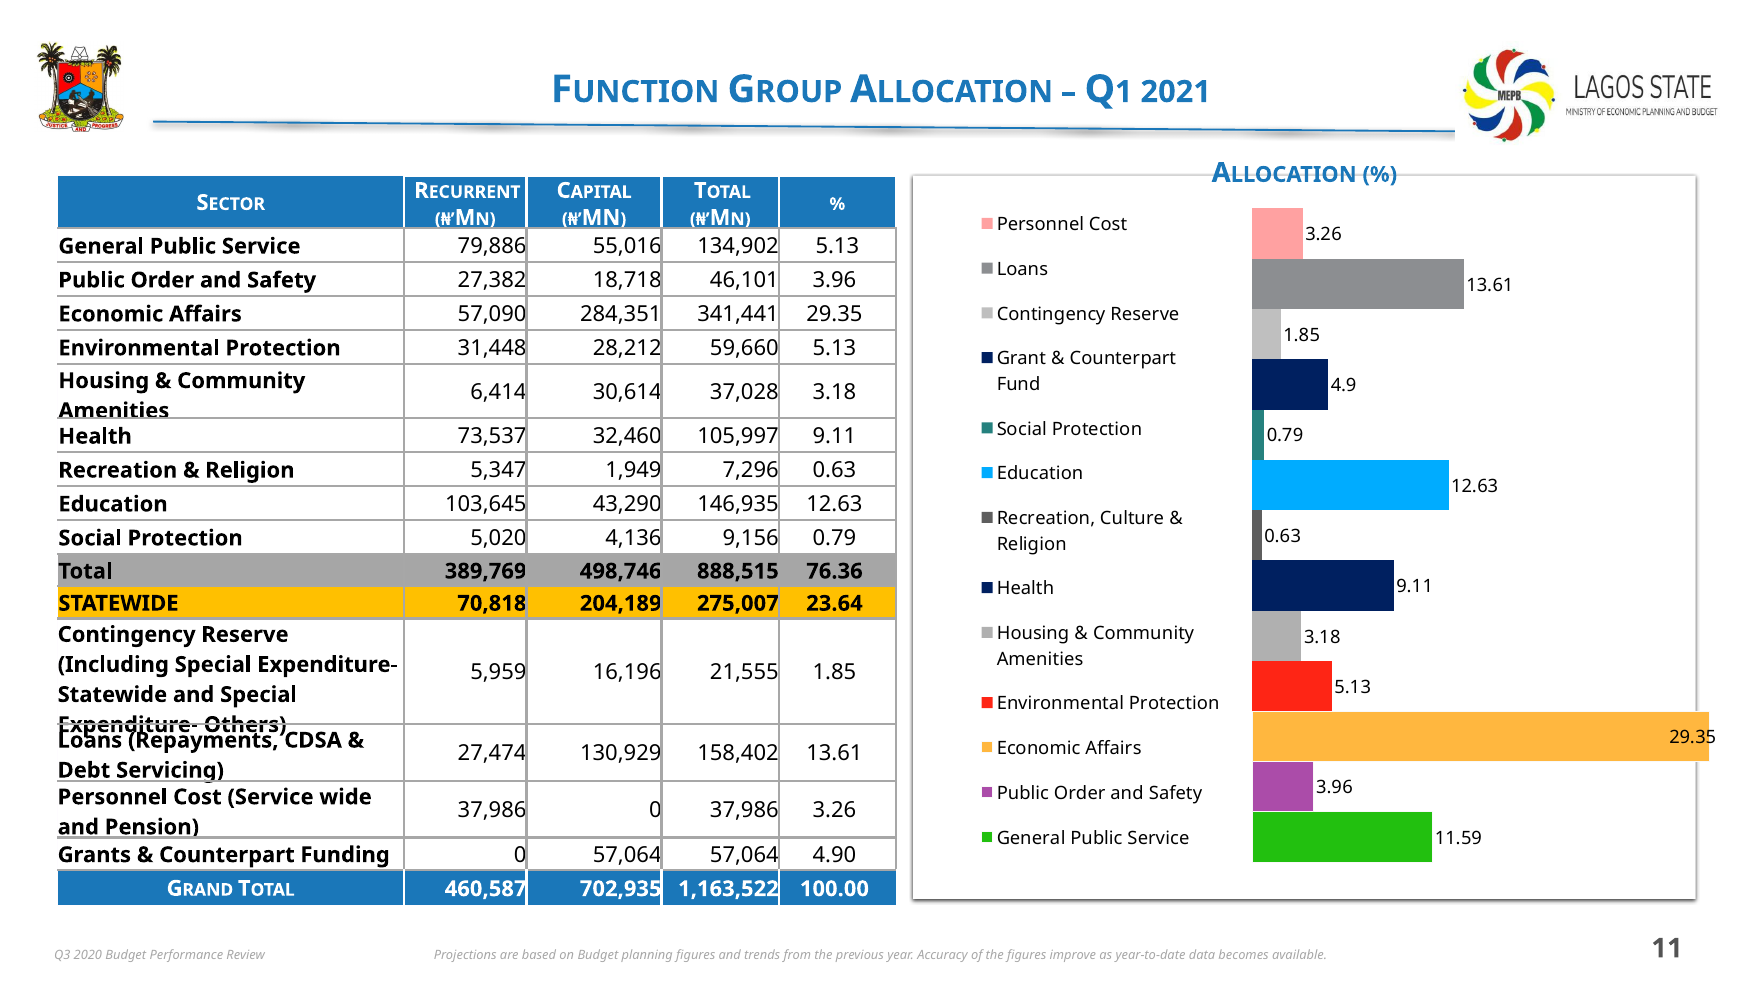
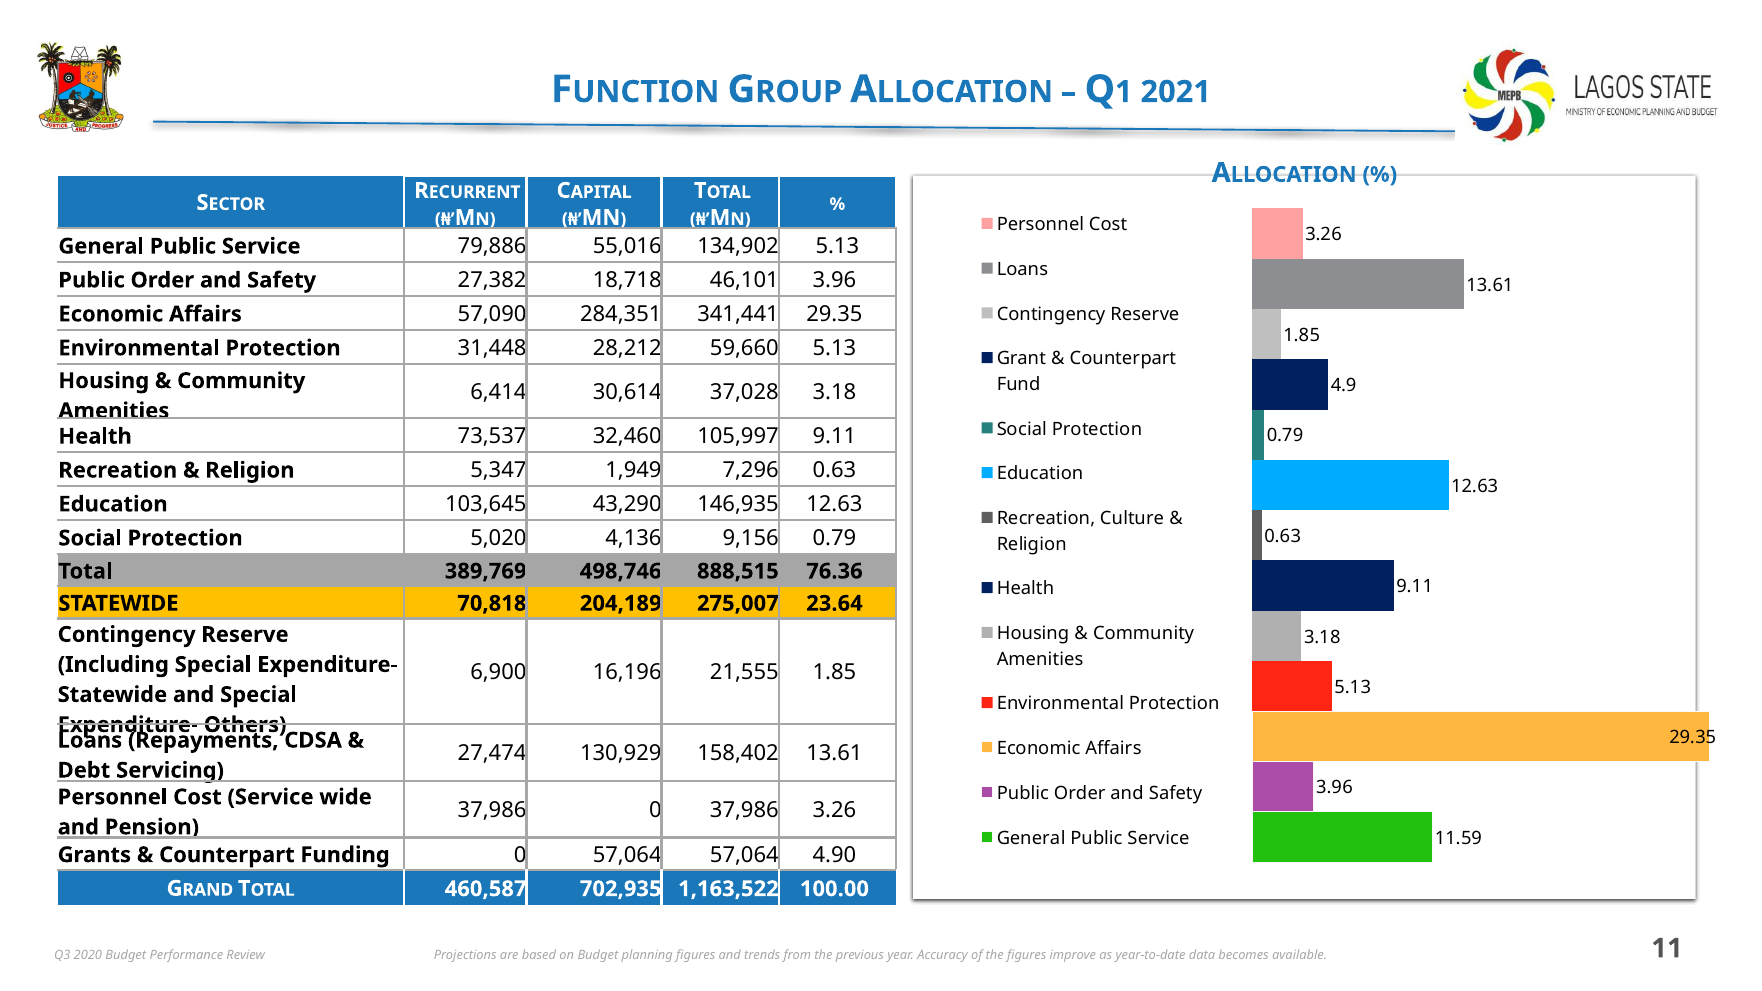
5,959: 5,959 -> 6,900 (498, 672)
